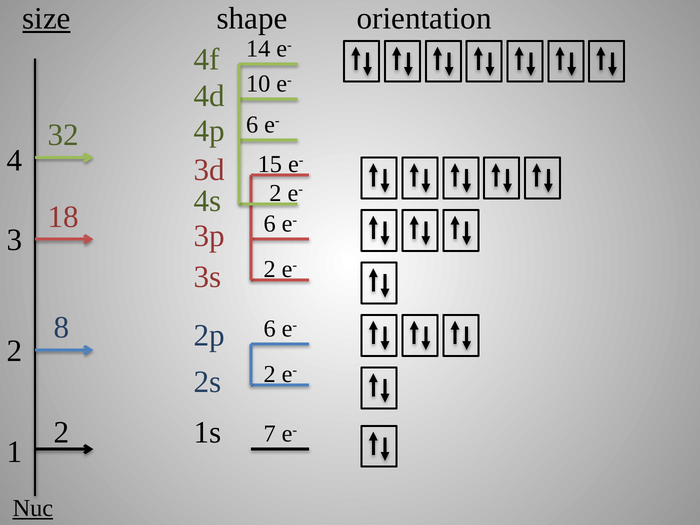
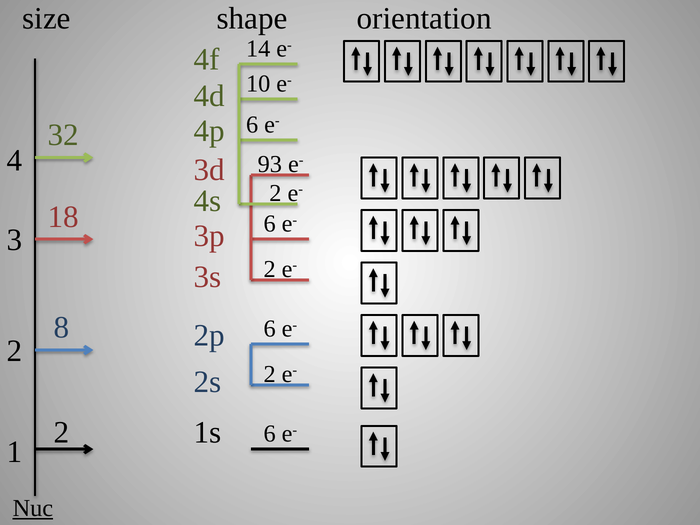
size underline: present -> none (47, 18)
15: 15 -> 93 (270, 164)
1s 7: 7 -> 6 (270, 434)
